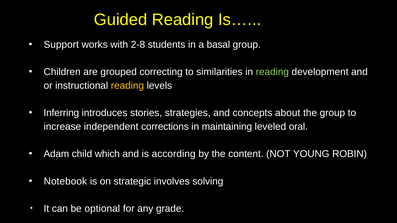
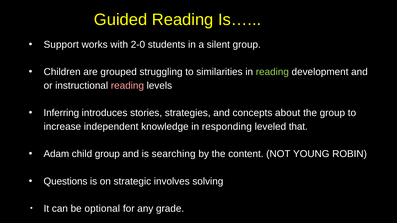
2-8: 2-8 -> 2-0 (138, 45)
basal: basal -> silent (218, 45)
correcting: correcting -> struggling (161, 72)
reading colour: yellow -> pink (127, 86)
corrections: corrections -> knowledge (165, 127)
maintaining: maintaining -> responding (227, 127)
oral: oral -> that (298, 127)
child which: which -> group (107, 154)
according: according -> searching (174, 154)
Notebook: Notebook -> Questions (65, 182)
